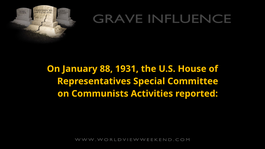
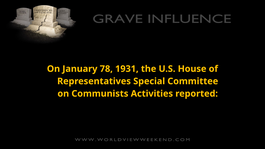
88: 88 -> 78 (106, 69)
